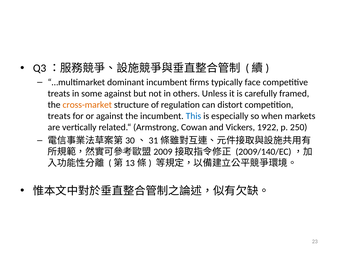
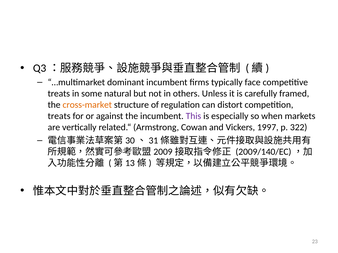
some against: against -> natural (118, 94)
This colour: blue -> purple (193, 116)
1922: 1922 -> 1997 (268, 128)
250: 250 -> 322 (299, 128)
